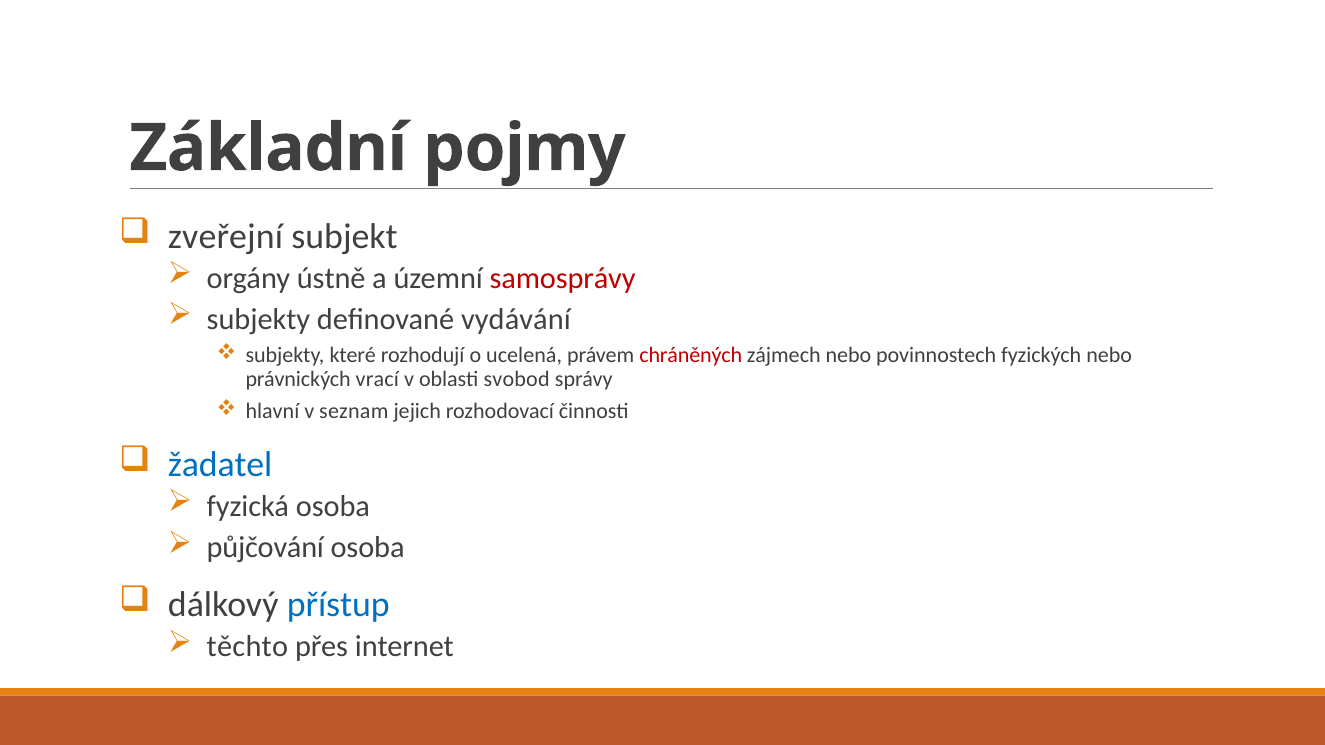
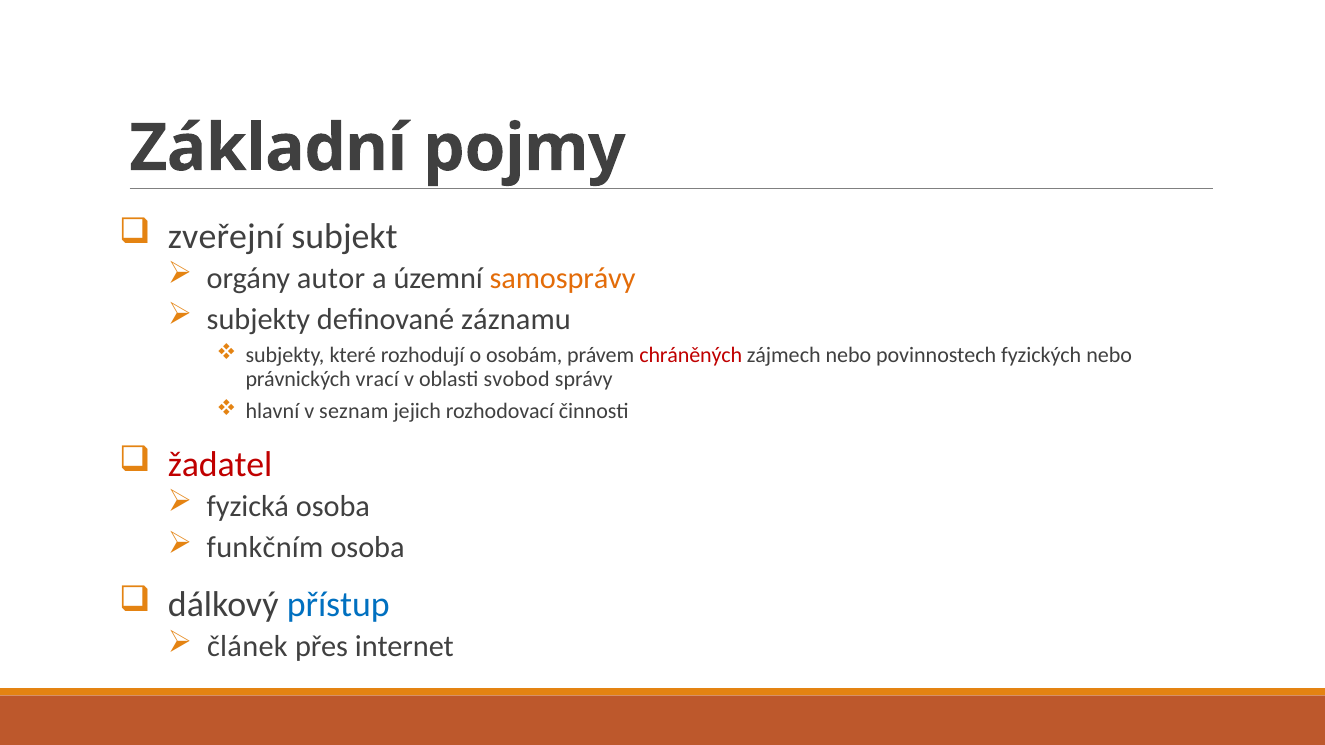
ústně: ústně -> autor (331, 278)
samosprávy colour: red -> orange (563, 278)
vydávání: vydávání -> záznamu (516, 319)
ucelená: ucelená -> osobám (524, 356)
žadatel colour: blue -> red (220, 465)
půjčování: půjčování -> funkčním (265, 547)
těchto: těchto -> článek (247, 647)
